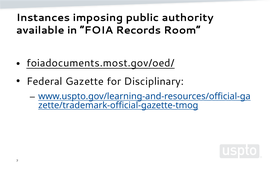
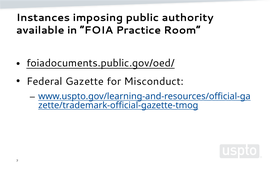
Records: Records -> Practice (138, 30)
foiadocuments.most.gov/oed/: foiadocuments.most.gov/oed/ -> foiadocuments.public.gov/oed/ (100, 63)
Disciplinary: Disciplinary -> Misconduct (154, 82)
